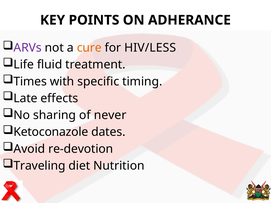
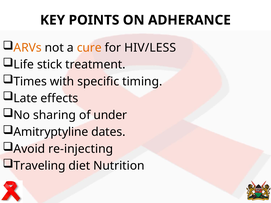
ARVs colour: purple -> orange (28, 48)
fluid: fluid -> stick (50, 65)
never: never -> under (110, 115)
Ketoconazole: Ketoconazole -> Amitryptyline (51, 132)
re-devotion: re-devotion -> re-injecting (81, 149)
